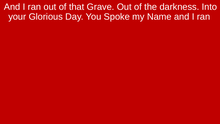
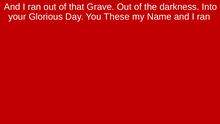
Spoke: Spoke -> These (117, 17)
